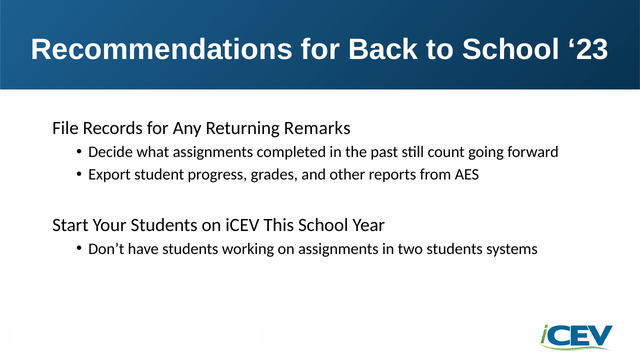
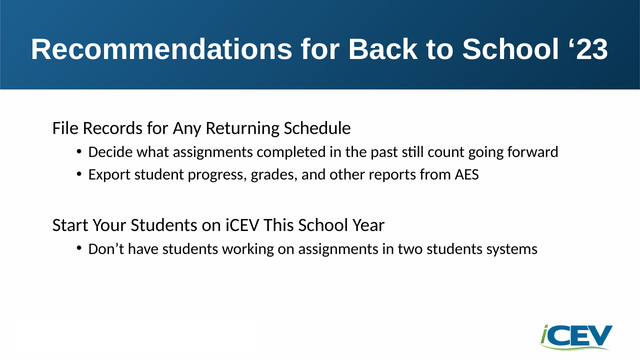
Remarks: Remarks -> Schedule (317, 128)
